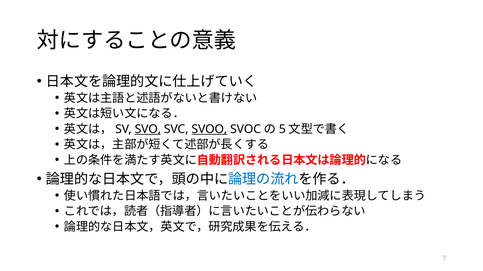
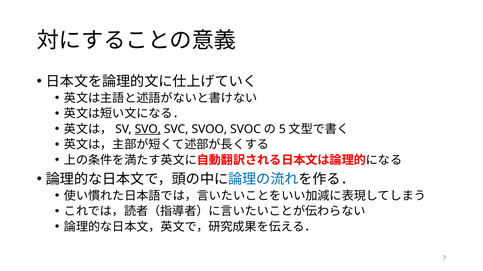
SVOO underline: present -> none (209, 129)
